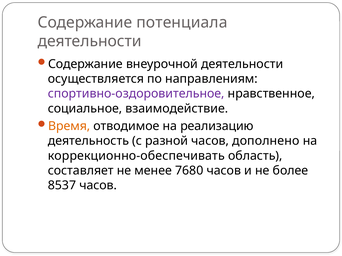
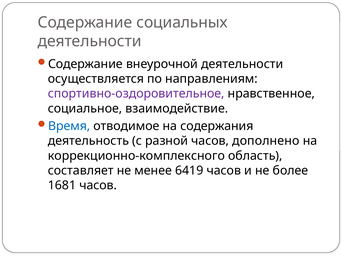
потенциала: потенциала -> социальных (182, 22)
Время colour: orange -> blue (69, 126)
реализацию: реализацию -> содержания (217, 126)
коррекционно-обеспечивать: коррекционно-обеспечивать -> коррекционно-комплексного (136, 156)
7680: 7680 -> 6419 (189, 171)
8537: 8537 -> 1681 (62, 186)
